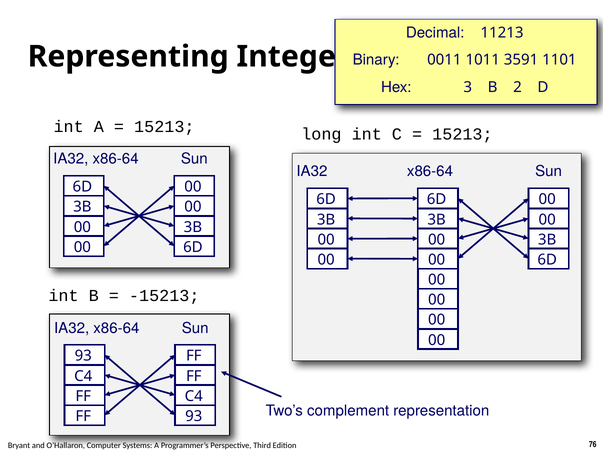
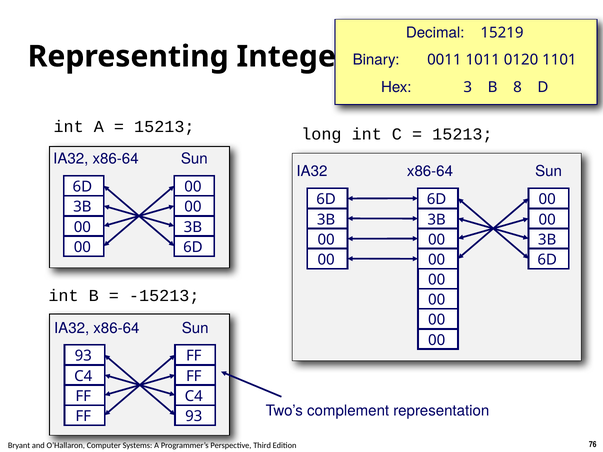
11213: 11213 -> 15219 (502, 33)
3591: 3591 -> 0120 (521, 60)
2: 2 -> 8 (517, 87)
